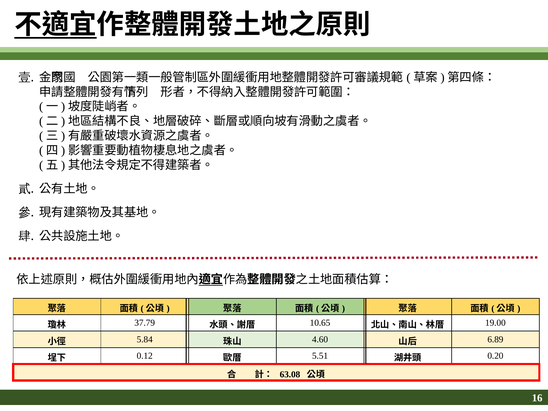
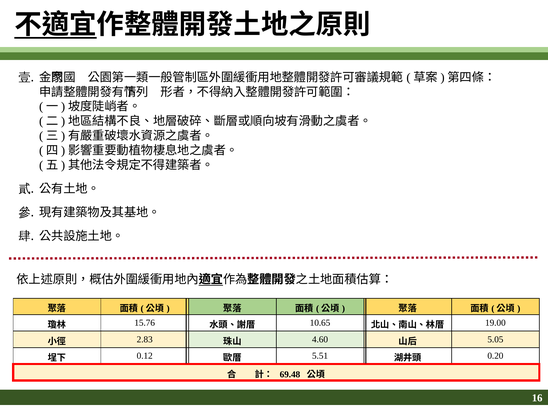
37.79: 37.79 -> 15.76 (145, 323)
5.84: 5.84 -> 2.83 (145, 339)
6.89: 6.89 -> 5.05 (495, 339)
63.08: 63.08 -> 69.48 (290, 374)
